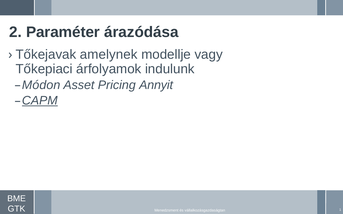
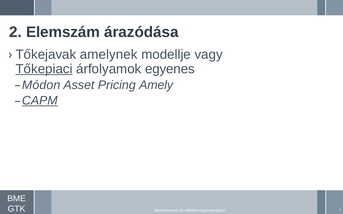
Paraméter: Paraméter -> Elemszám (63, 32)
Tőkepiaci underline: none -> present (44, 69)
indulunk: indulunk -> egyenes (170, 69)
Annyit: Annyit -> Amely (156, 85)
